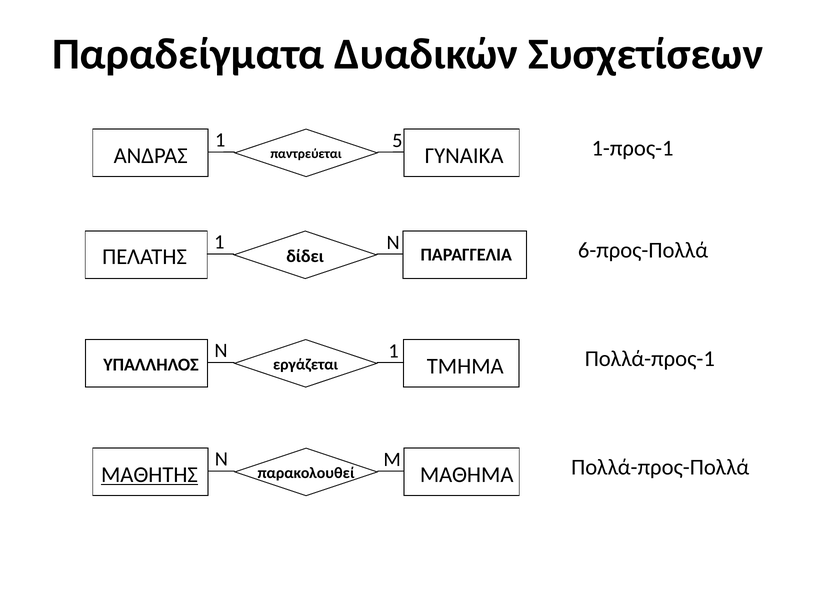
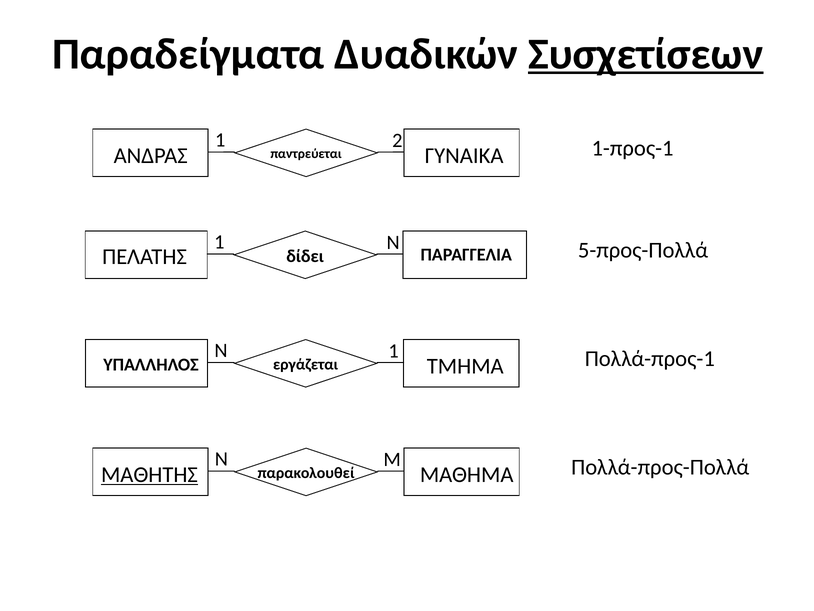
Συσχετίσεων underline: none -> present (646, 54)
5: 5 -> 2 (397, 140)
6-προς-Πολλά: 6-προς-Πολλά -> 5-προς-Πολλά (643, 250)
